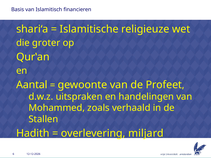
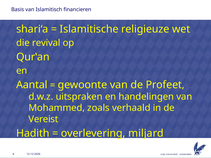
groter: groter -> revival (46, 43)
Stallen: Stallen -> Vereist (43, 119)
